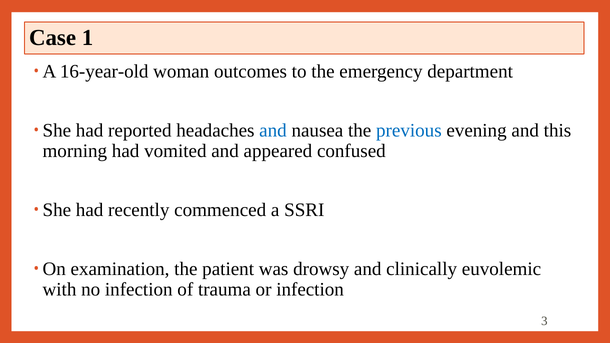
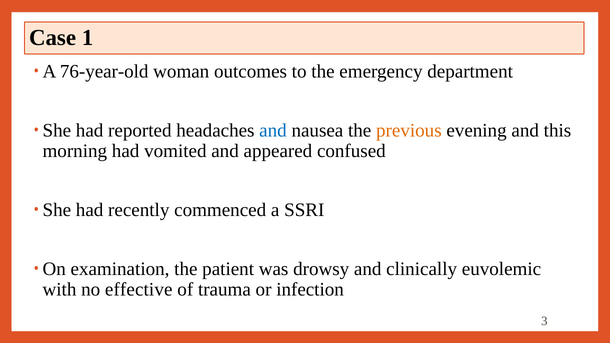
16-year-old: 16-year-old -> 76-year-old (104, 71)
previous colour: blue -> orange (409, 130)
no infection: infection -> effective (139, 290)
